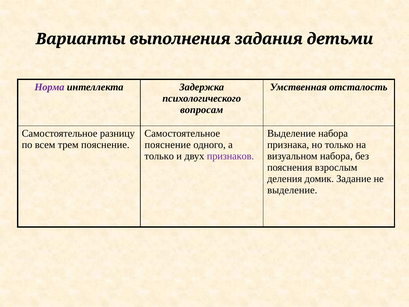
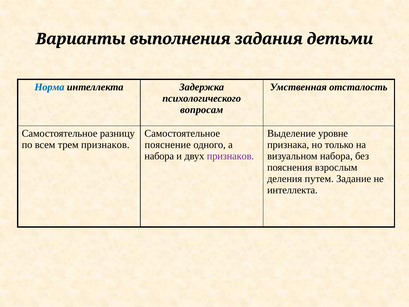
Норма colour: purple -> blue (49, 87)
Выделение набора: набора -> уровне (333, 133)
трем пояснение: пояснение -> признаков (105, 145)
только: только -> набора (159, 156)
домик: домик -> путем (319, 179)
выделение: выделение -> интеллекта (292, 190)
